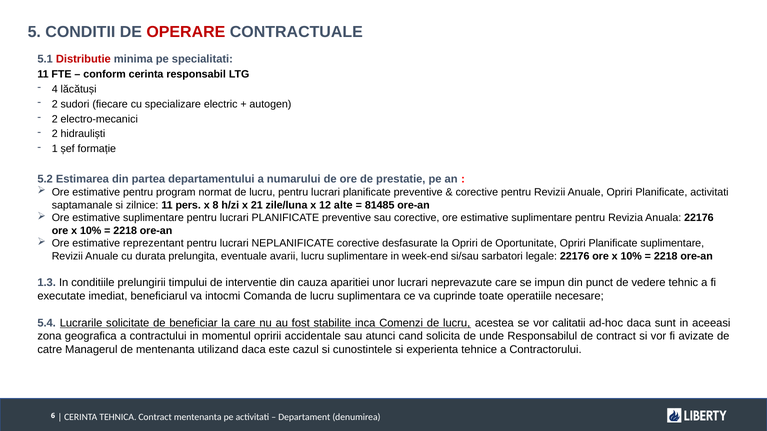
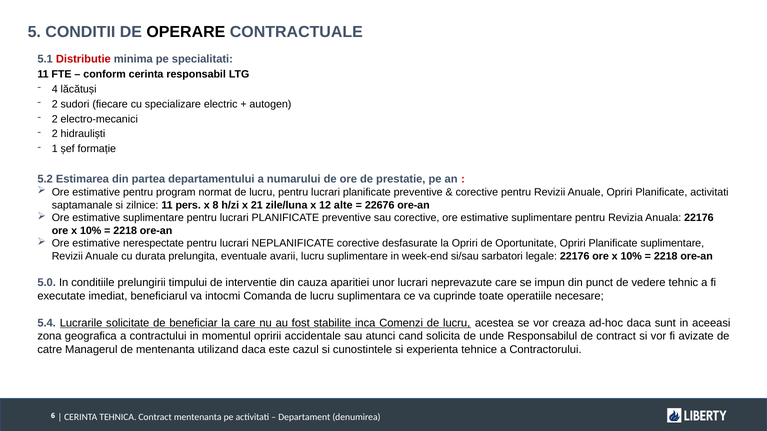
OPERARE colour: red -> black (186, 32)
81485: 81485 -> 22676 (380, 205)
reprezentant: reprezentant -> nerespectate (154, 244)
1.3: 1.3 -> 5.0 (47, 283)
calitatii: calitatii -> creaza (569, 323)
